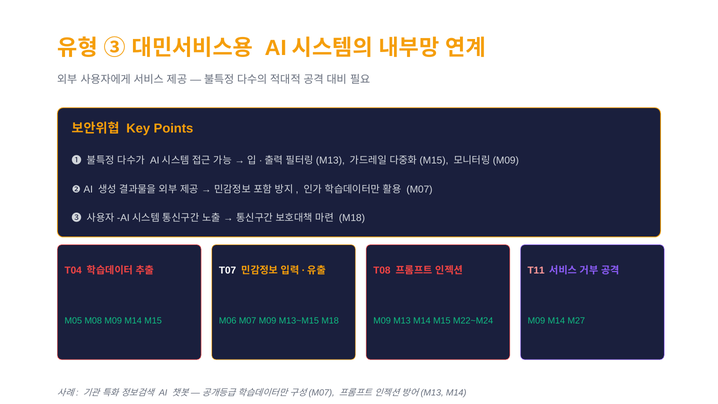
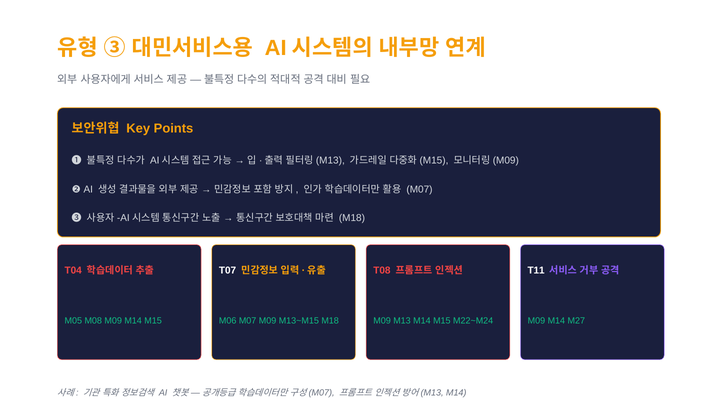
T11 colour: pink -> white (536, 270)
